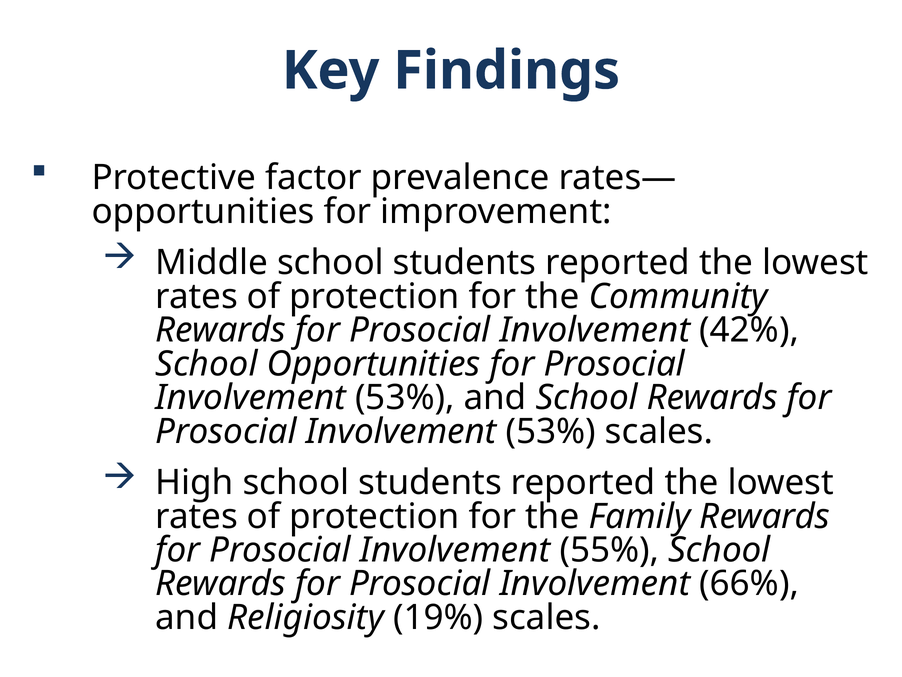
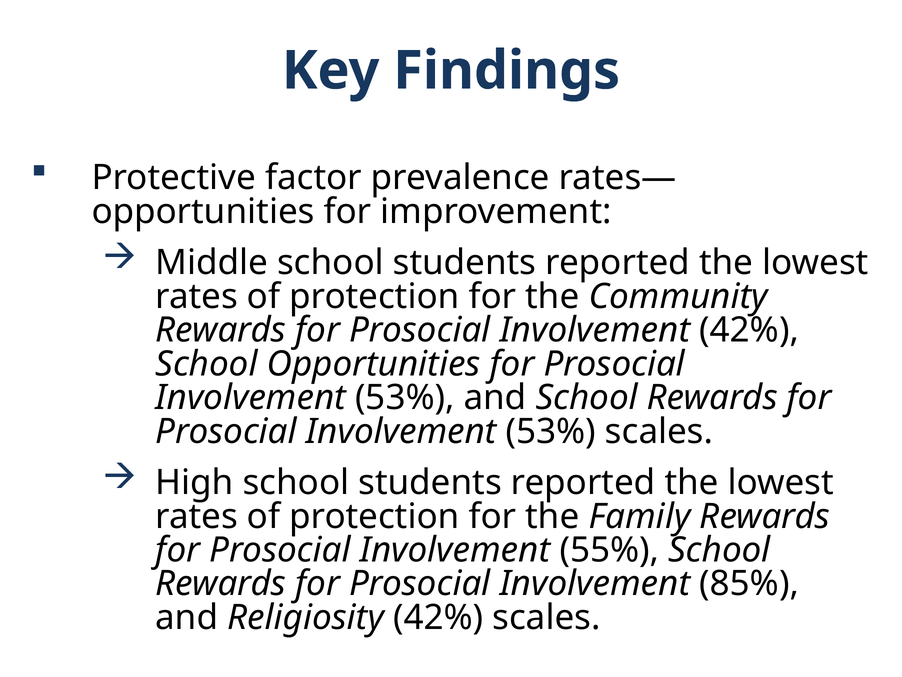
66%: 66% -> 85% (749, 583)
Religiosity 19%: 19% -> 42% (438, 617)
